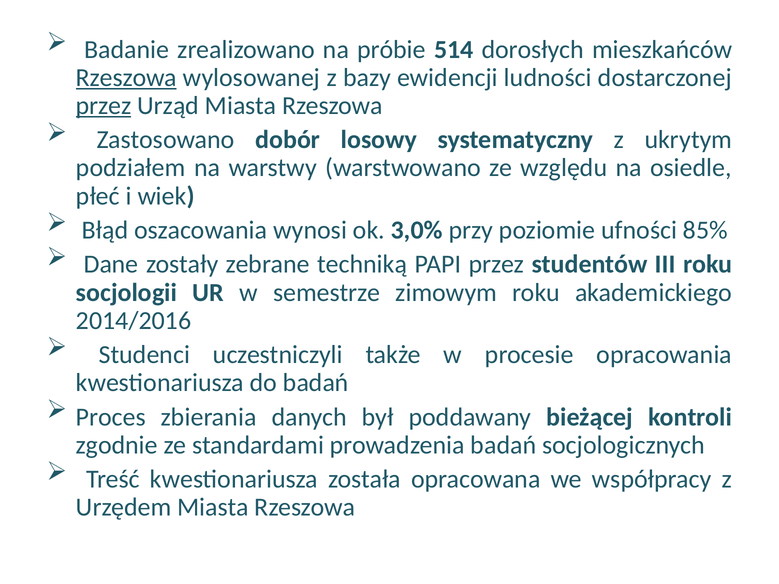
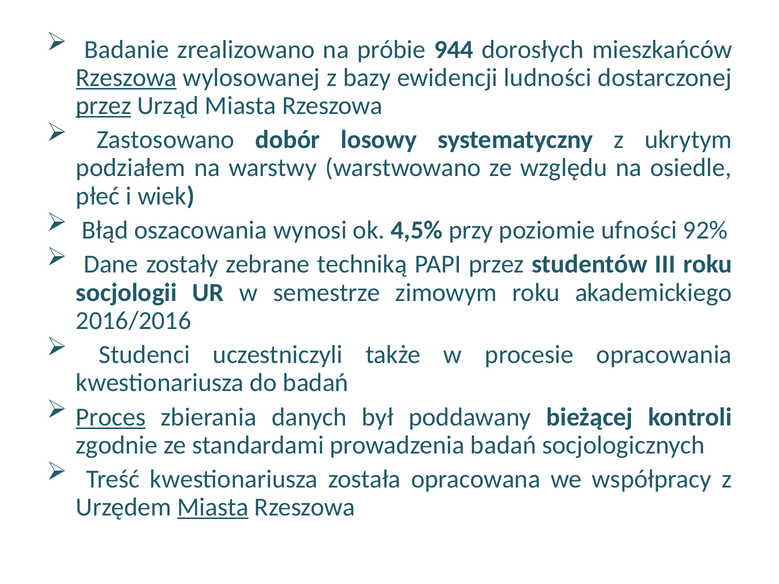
514: 514 -> 944 (454, 50)
3,0%: 3,0% -> 4,5% (417, 230)
85%: 85% -> 92% (705, 230)
2014/2016: 2014/2016 -> 2016/2016 (134, 321)
Proces underline: none -> present (111, 417)
Miasta underline: none -> present (213, 507)
